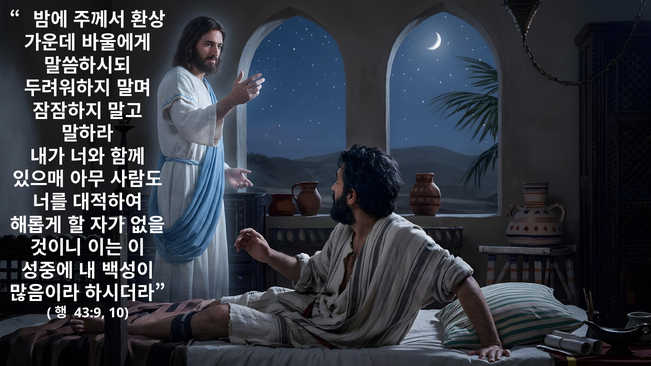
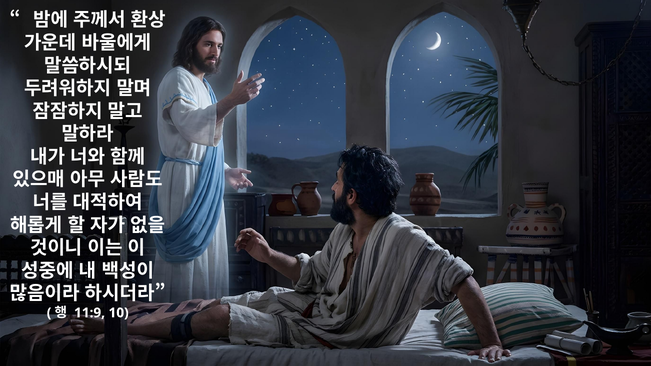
43:9: 43:9 -> 11:9 (90, 313)
